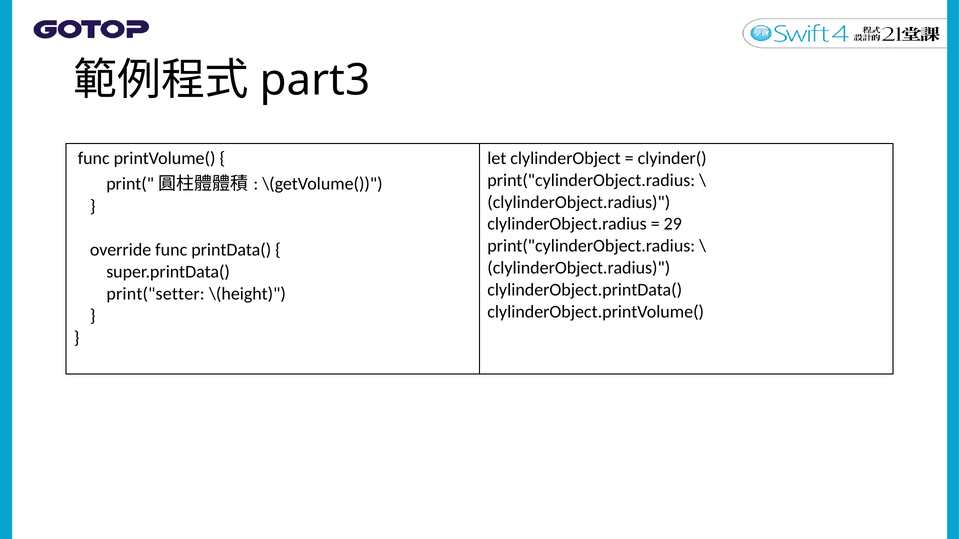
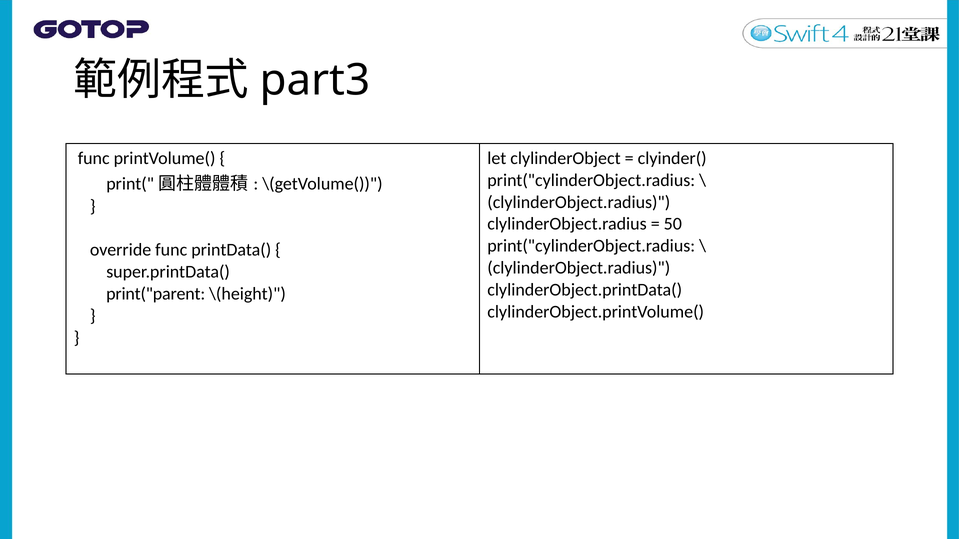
29: 29 -> 50 (673, 224)
print("setter: print("setter -> print("parent (156, 294)
